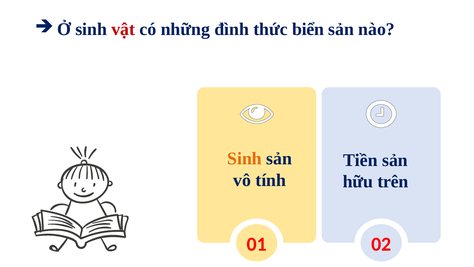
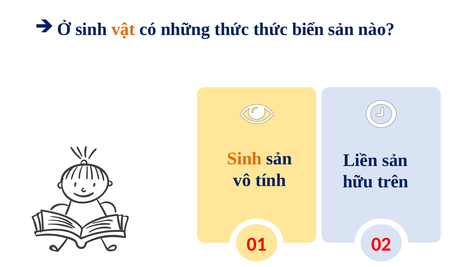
vật colour: red -> orange (123, 29)
những đình: đình -> thức (232, 29)
Tiền: Tiền -> Liền (360, 160)
